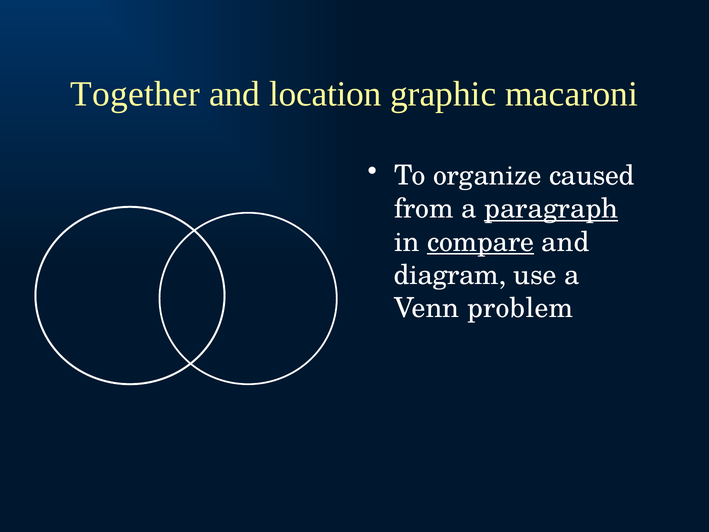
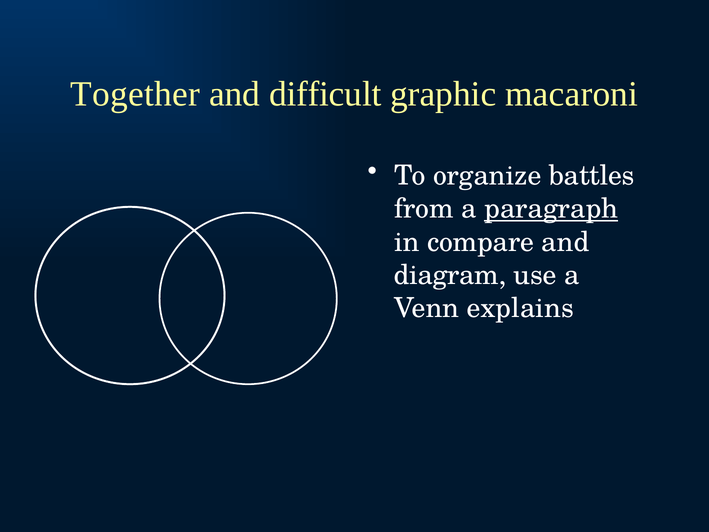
location: location -> difficult (325, 94)
caused: caused -> battles (592, 176)
compare underline: present -> none (481, 242)
problem: problem -> explains (520, 308)
